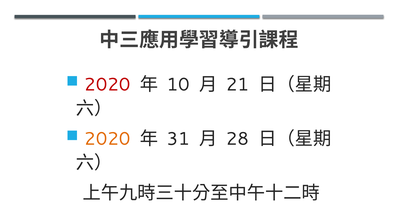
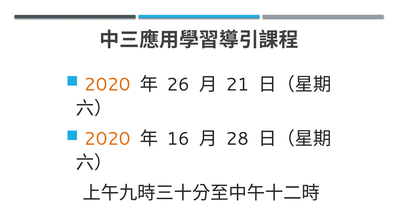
2020 colour: red -> orange (107, 84)
10: 10 -> 26 (178, 84)
31: 31 -> 16 (178, 139)
